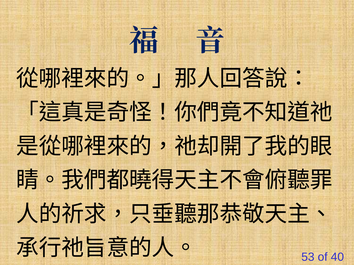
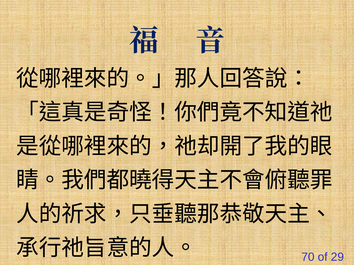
53: 53 -> 70 (308, 257)
40: 40 -> 29 (337, 257)
